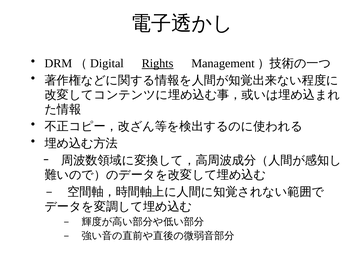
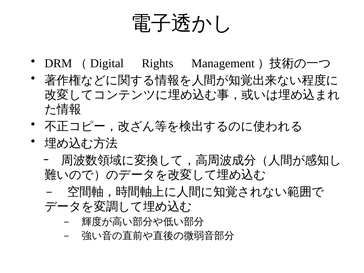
Rights underline: present -> none (158, 63)
